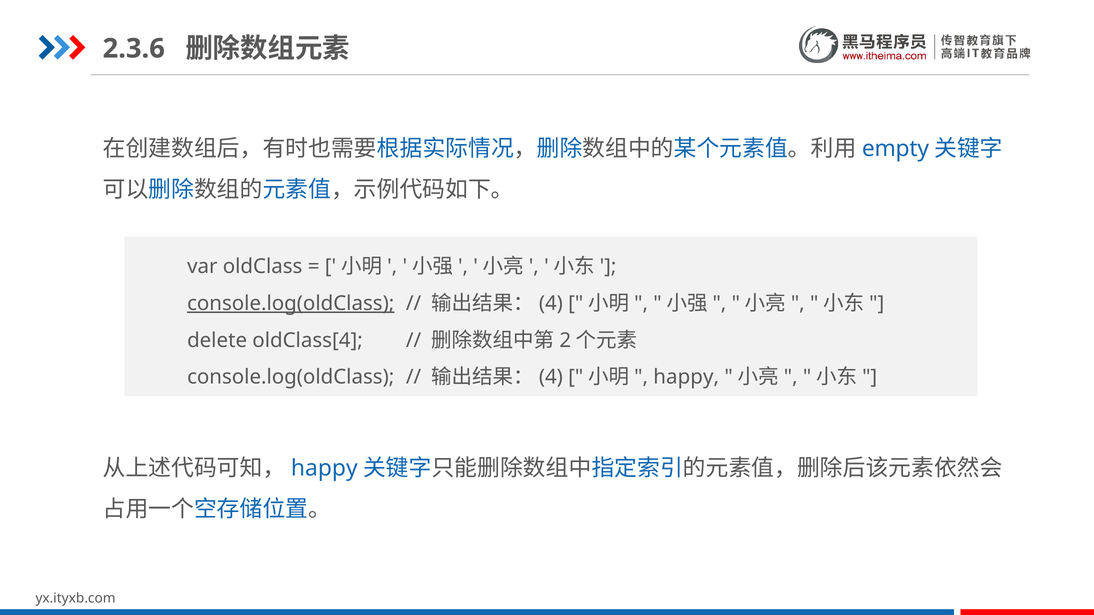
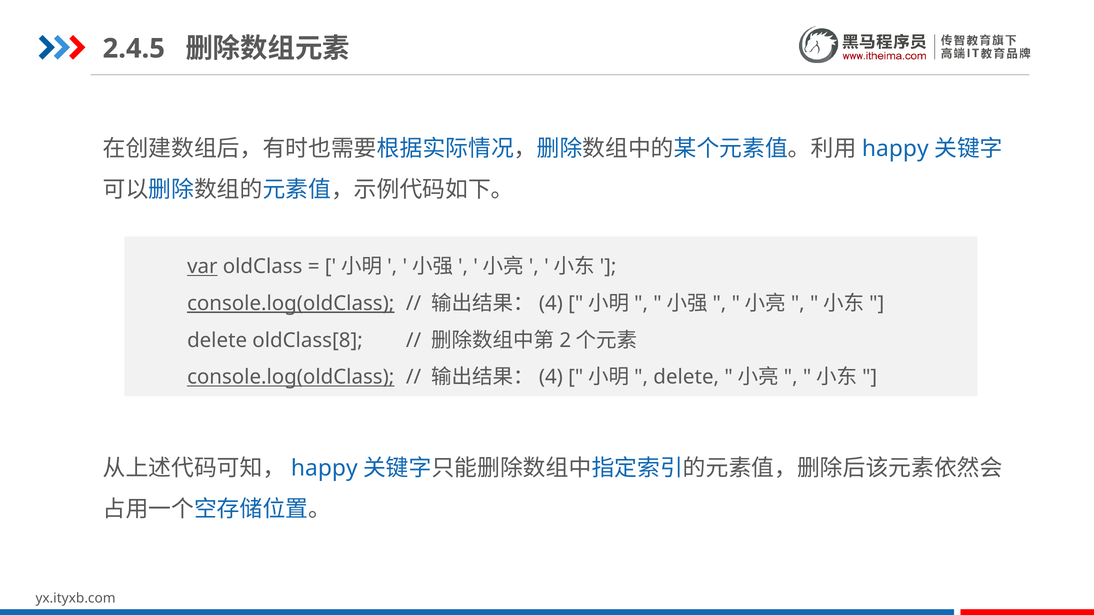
2.3.6: 2.3.6 -> 2.4.5 (134, 49)
empty: empty -> happy (895, 149)
var underline: none -> present (202, 267)
oldClass[4: oldClass[4 -> oldClass[8 (308, 341)
console.log(oldClass underline: none -> present (291, 378)
happy: happy -> delete (686, 378)
